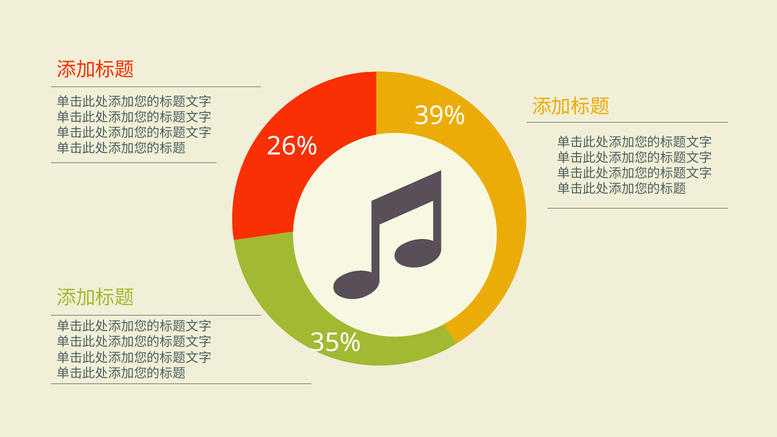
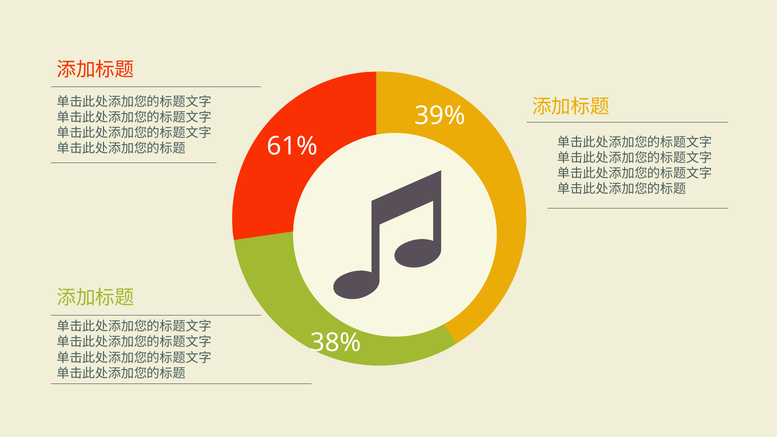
26%: 26% -> 61% (292, 146)
35%: 35% -> 38% (336, 343)
